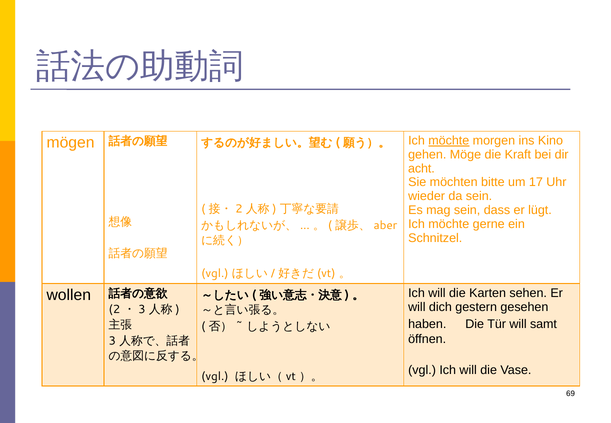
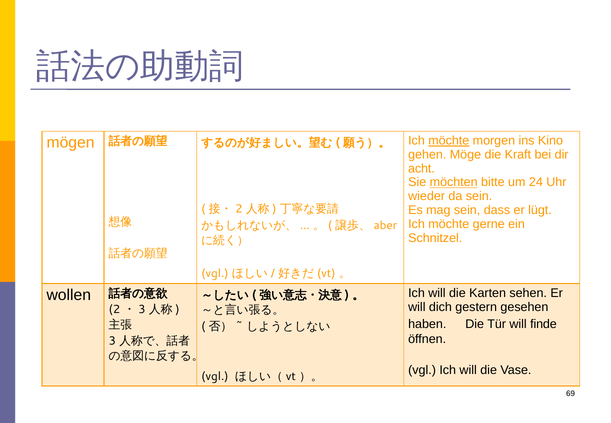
möchten underline: none -> present (454, 182)
17: 17 -> 24 (536, 182)
samt: samt -> finde (543, 324)
